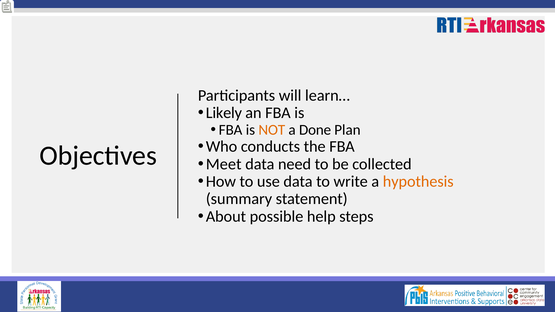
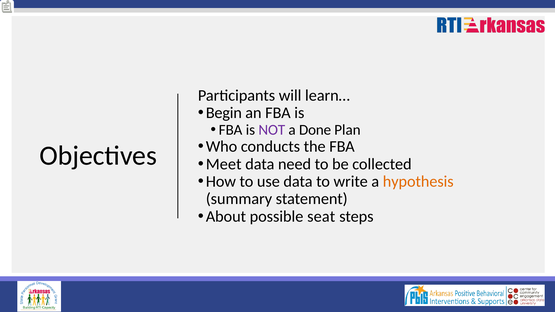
Likely: Likely -> Begin (224, 113)
NOT colour: orange -> purple (272, 130)
help: help -> seat (321, 216)
